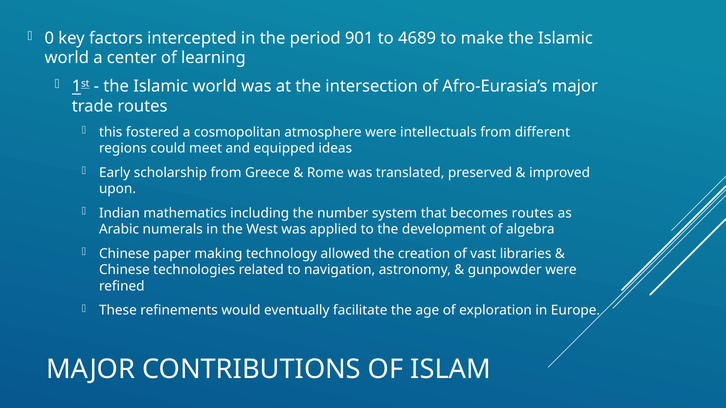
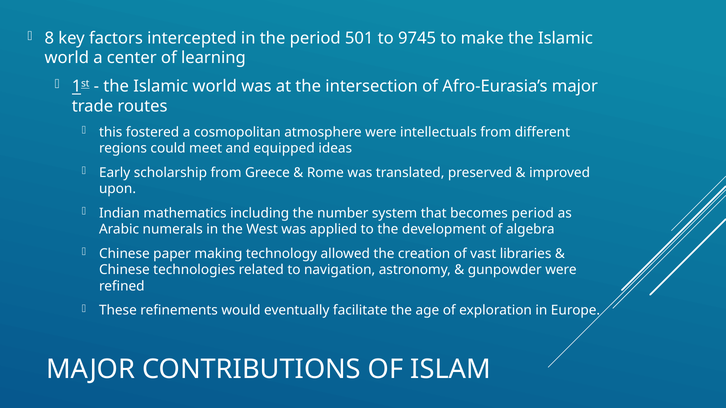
0: 0 -> 8 (49, 38)
901: 901 -> 501 (359, 38)
4689: 4689 -> 9745 (417, 38)
becomes routes: routes -> period (533, 213)
